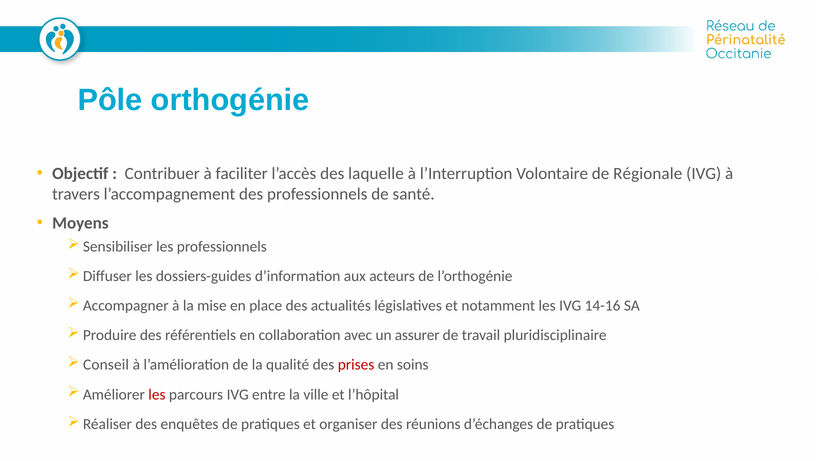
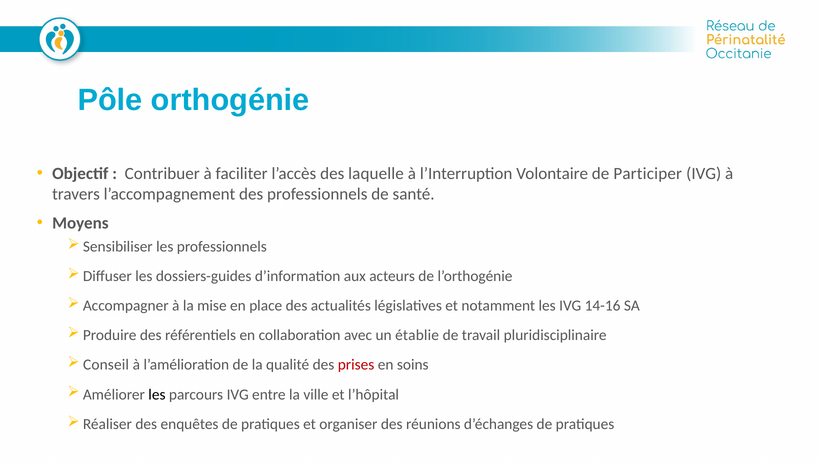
Régionale: Régionale -> Participer (648, 174)
assurer: assurer -> établie (417, 335)
les colour: red -> black (157, 394)
